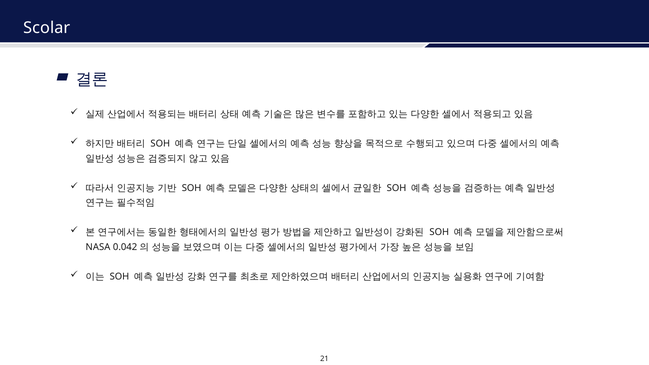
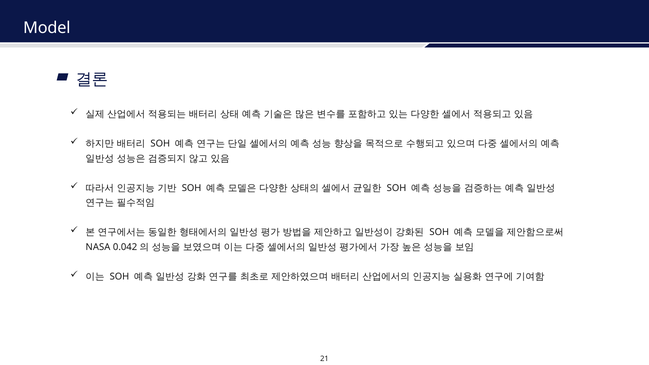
Scolar: Scolar -> Model (47, 28)
